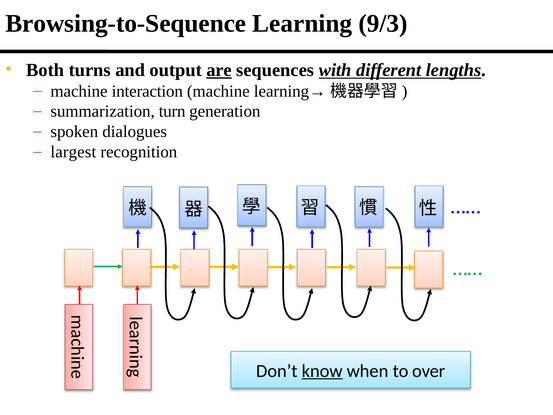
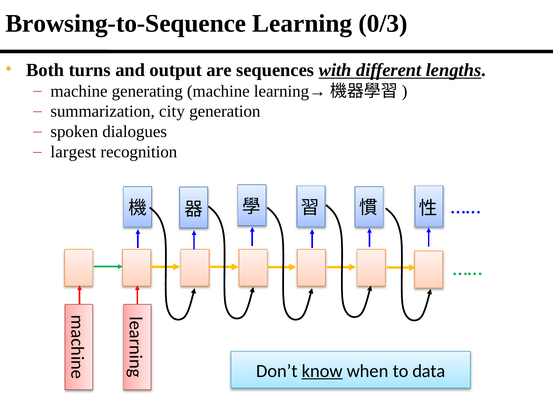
9/3: 9/3 -> 0/3 (383, 24)
are underline: present -> none (219, 70)
interaction: interaction -> generating (147, 91)
turn: turn -> city (172, 111)
over: over -> data (429, 371)
